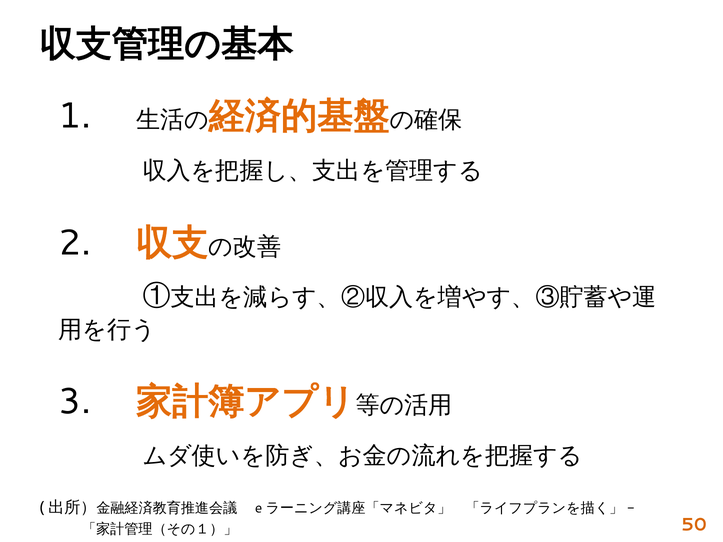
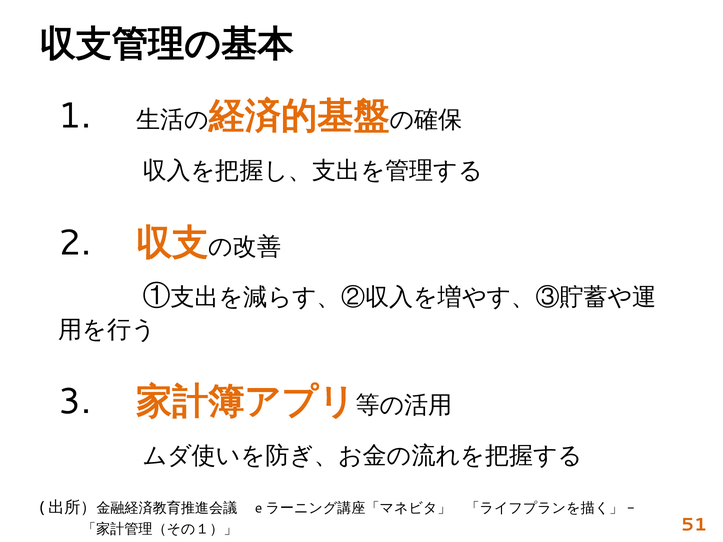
50: 50 -> 51 (694, 525)
